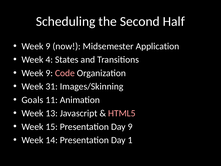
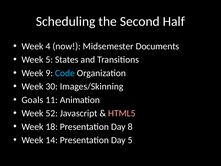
9: 9 -> 4 (48, 46)
Application: Application -> Documents (157, 46)
Week 4: 4 -> 5 (49, 60)
Code colour: pink -> light blue (65, 73)
31: 31 -> 30 (52, 86)
13: 13 -> 52 (52, 113)
15: 15 -> 18 (52, 127)
Day 9: 9 -> 8 (130, 127)
Day 1: 1 -> 5 (130, 140)
